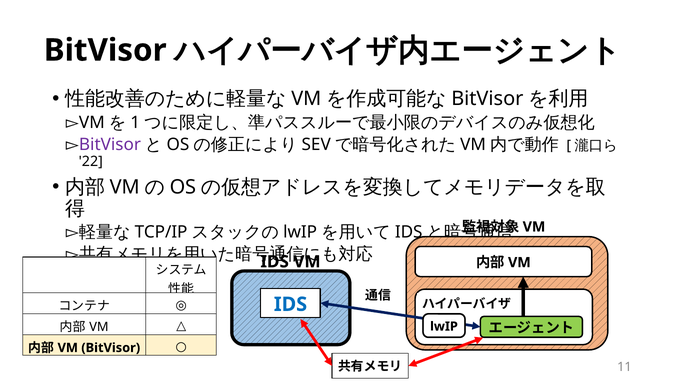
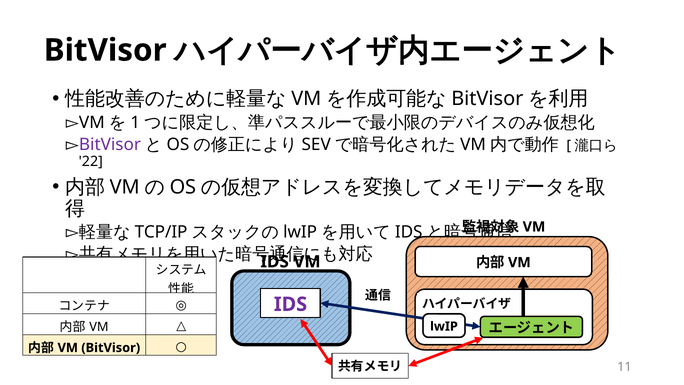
IDS colour: blue -> purple (291, 304)
